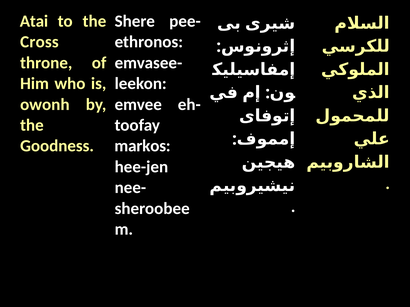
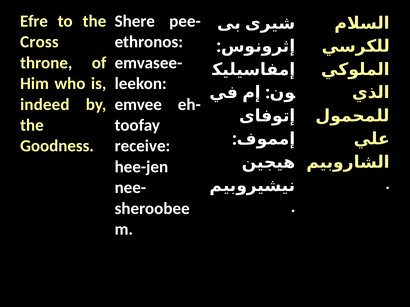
Atai: Atai -> Efre (34, 21)
owonh: owonh -> indeed (45, 105)
markos: markos -> receive (142, 146)
